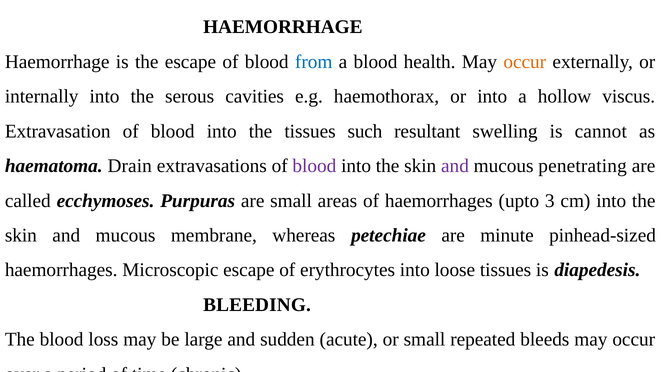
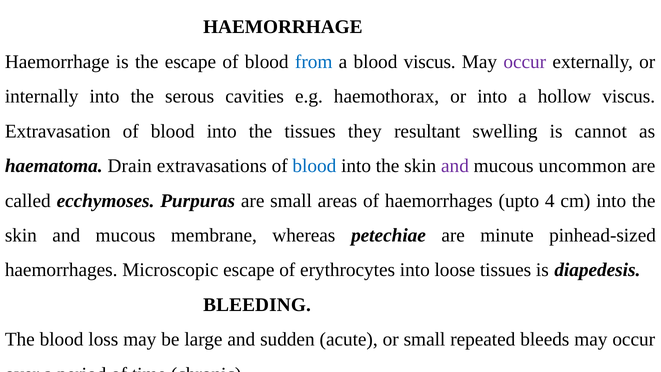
blood health: health -> viscus (430, 62)
occur colour: orange -> purple (525, 62)
such: such -> they (365, 131)
blood colour: purple -> blue (314, 166)
penetrating: penetrating -> uncommon (583, 166)
3: 3 -> 4 (550, 201)
